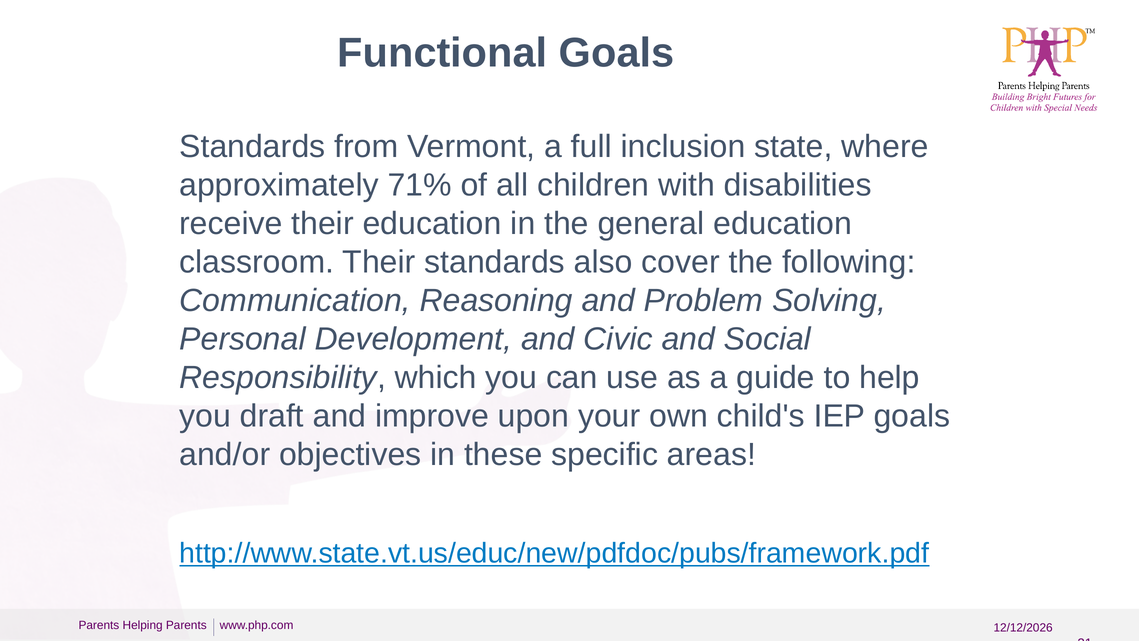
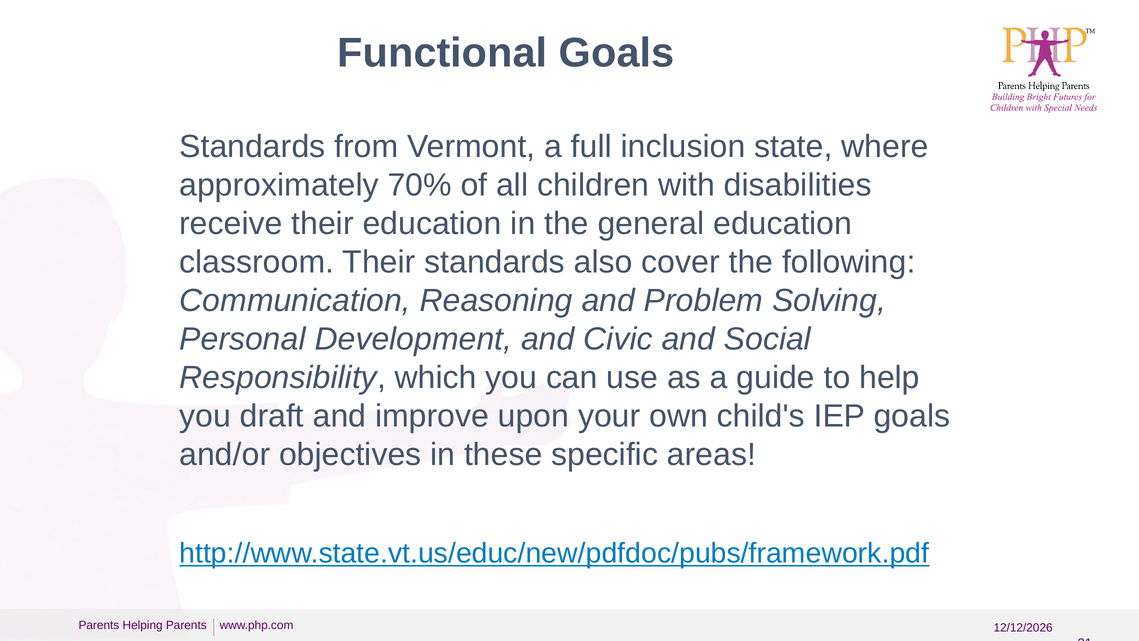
71%: 71% -> 70% (420, 185)
